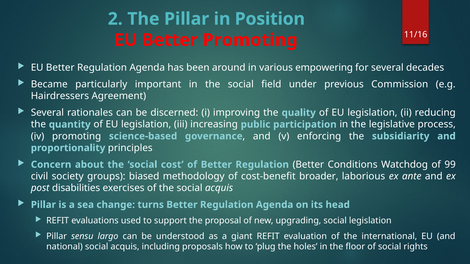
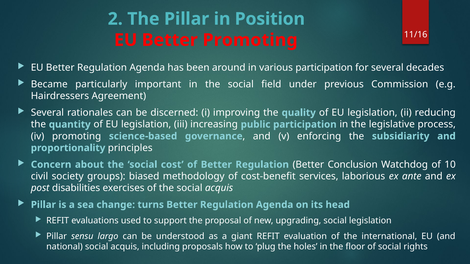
various empowering: empowering -> participation (324, 68)
Conditions: Conditions -> Conclusion (353, 165)
99: 99 -> 10 (450, 165)
broader: broader -> services (319, 177)
